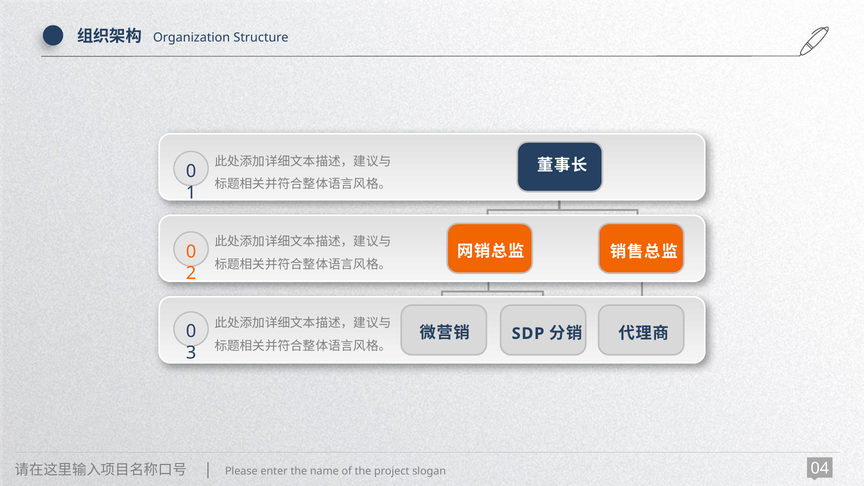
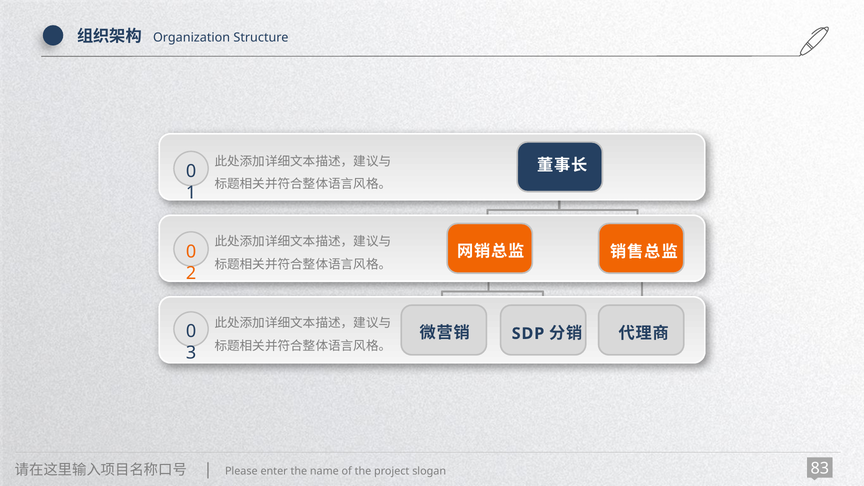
04: 04 -> 83 (820, 469)
